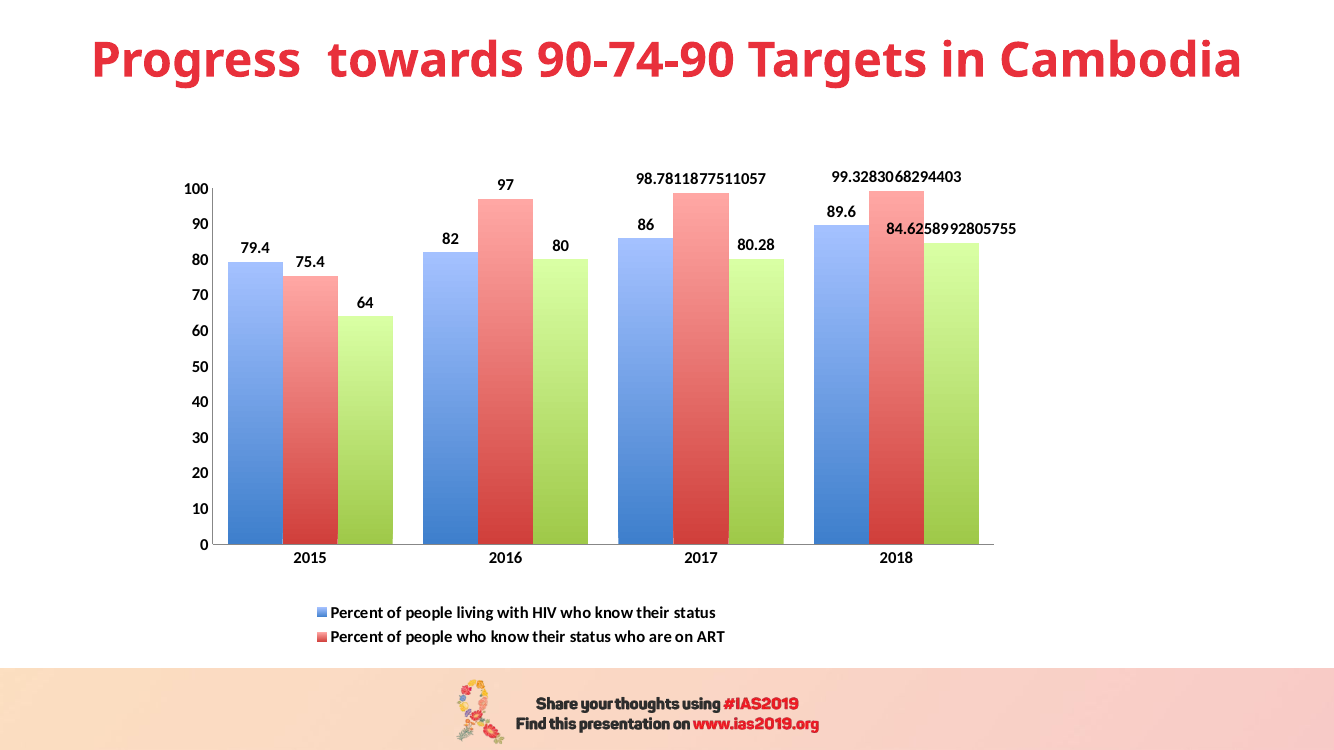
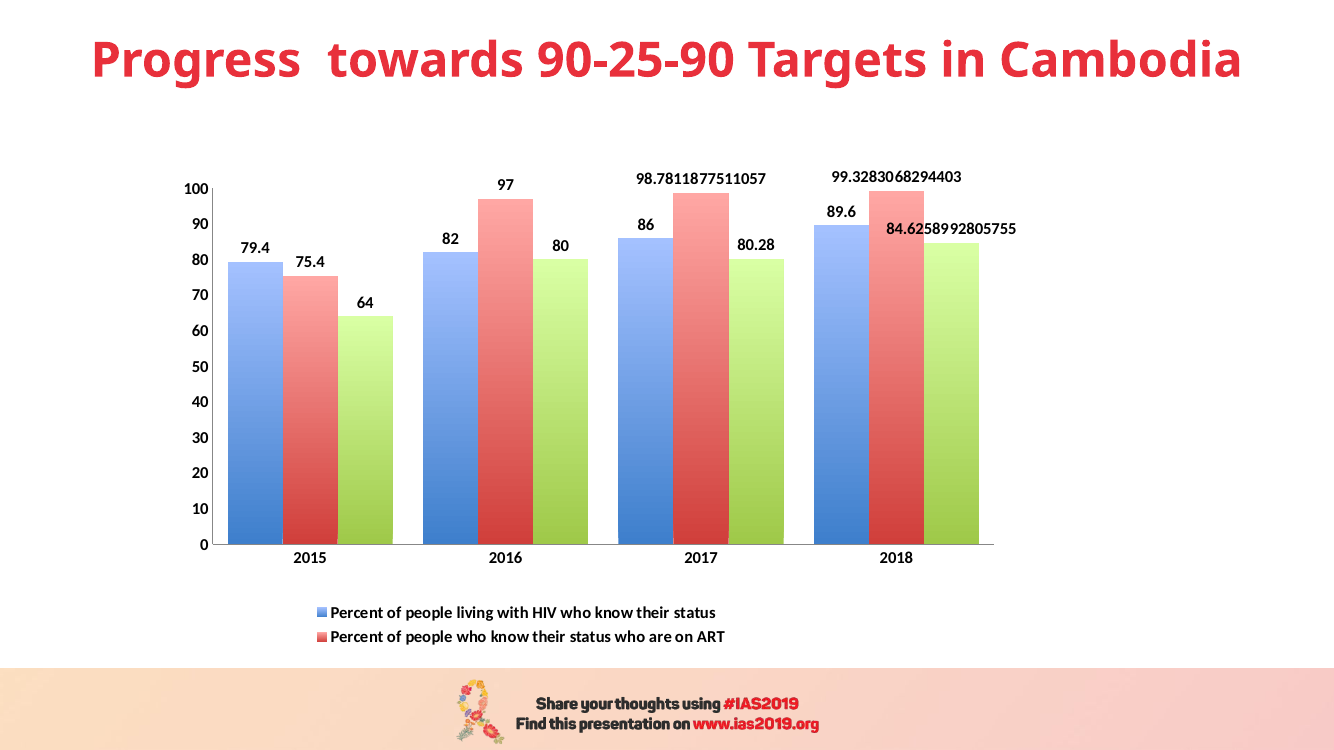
90-74-90: 90-74-90 -> 90-25-90 (636, 61)
